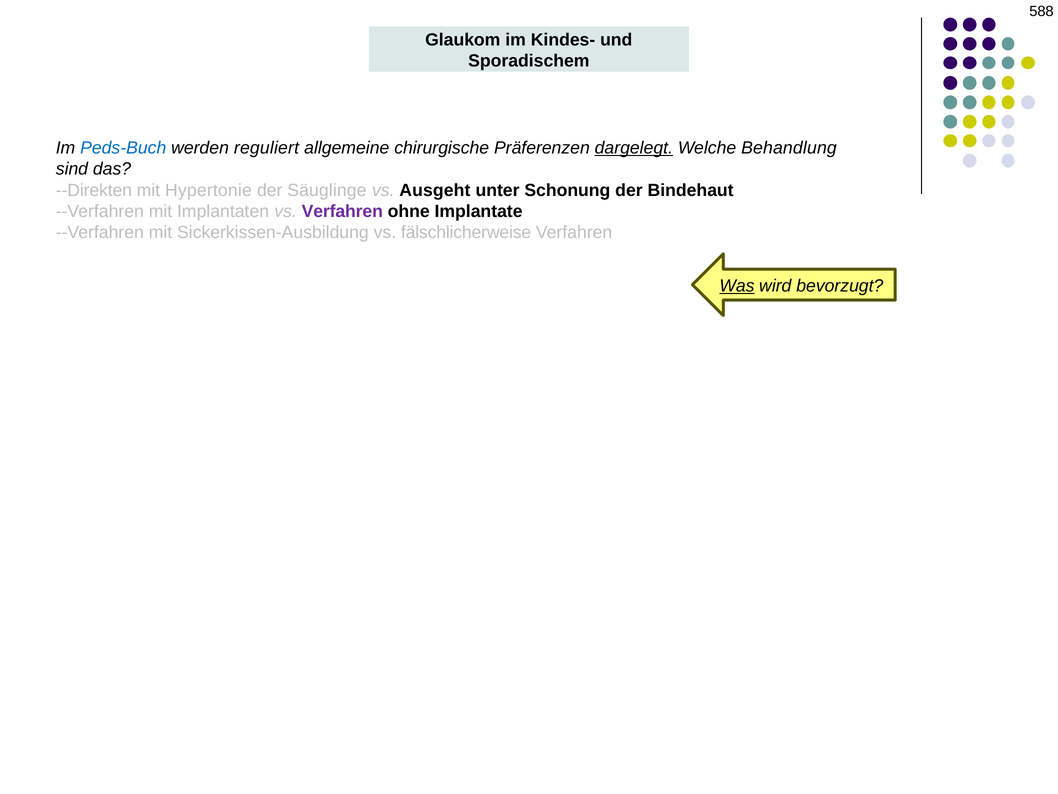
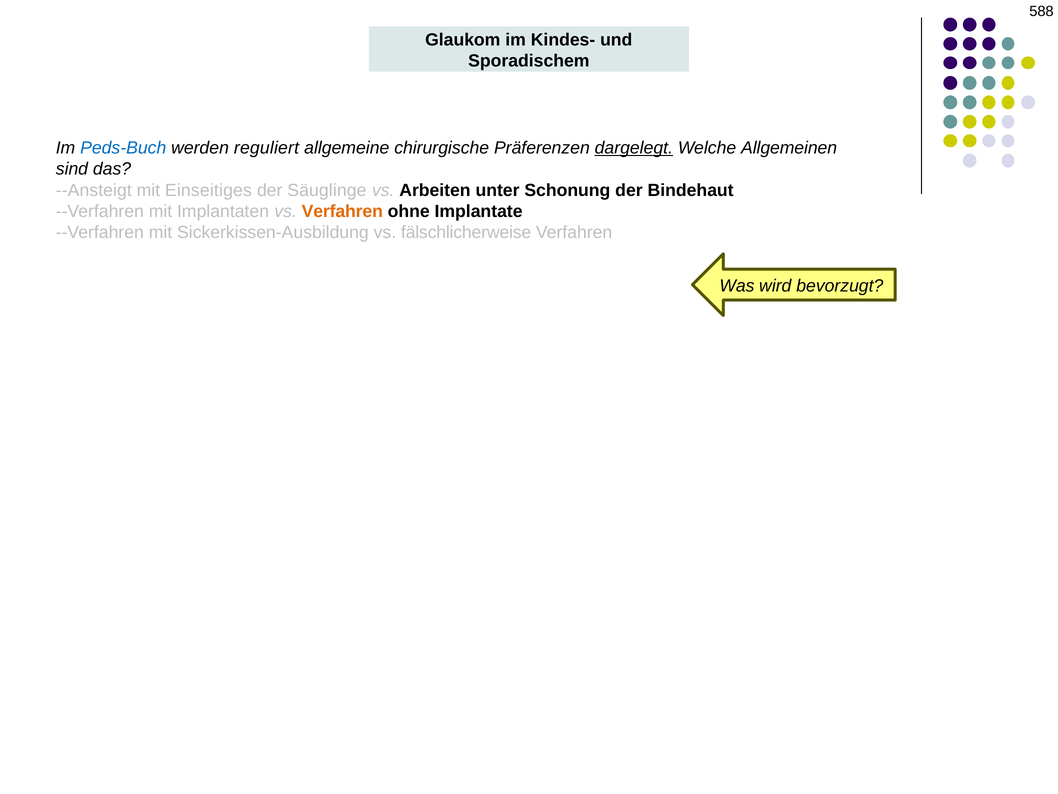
Behandlung: Behandlung -> Allgemeinen (789, 148)
--Direkten: --Direkten -> --Ansteigt (94, 190)
Hypertonie: Hypertonie -> Einseitiges (208, 190)
Ausgeht: Ausgeht -> Arbeiten (435, 190)
Verfahren colour: purple -> orange (342, 211)
Was underline: present -> none (737, 286)
